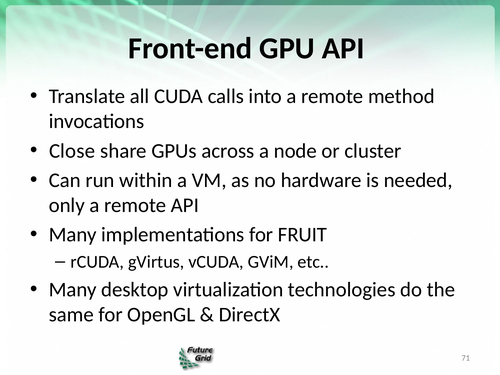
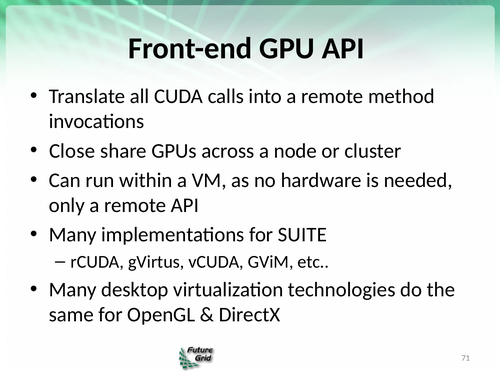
FRUIT: FRUIT -> SUITE (302, 235)
